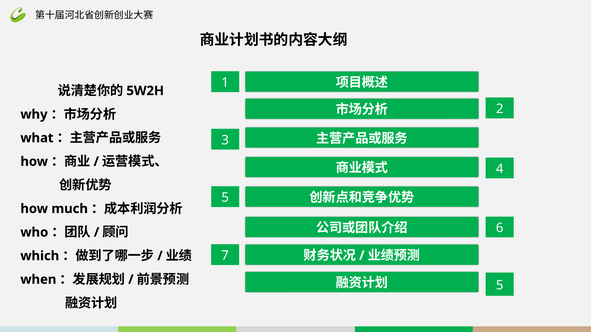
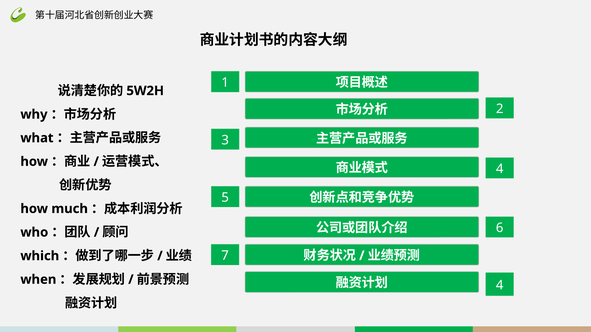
5: 5 -> 4 (500, 285)
